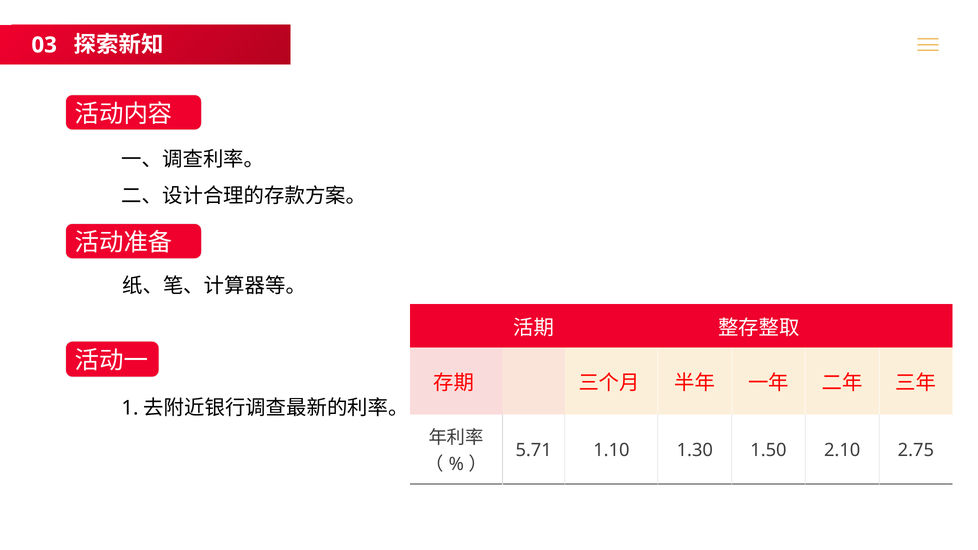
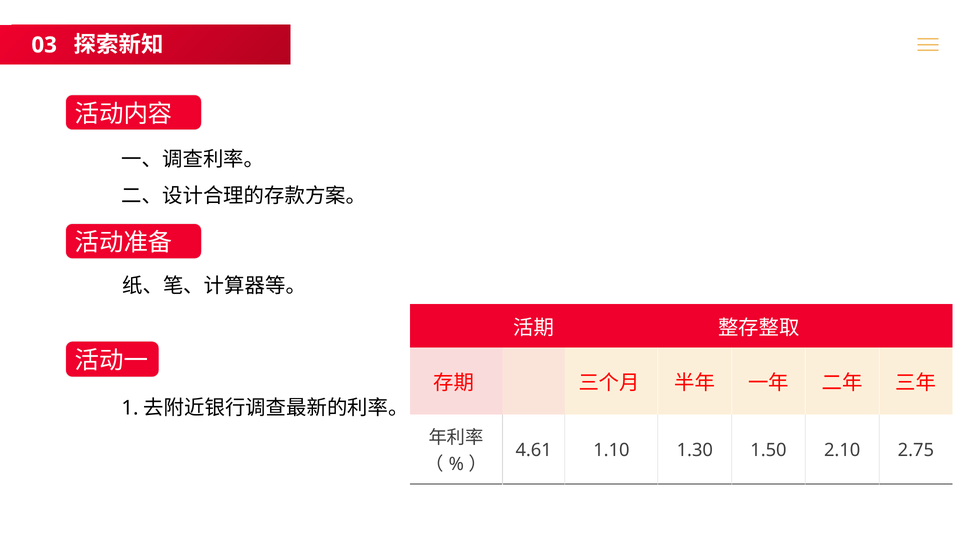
5.71: 5.71 -> 4.61 (534, 450)
